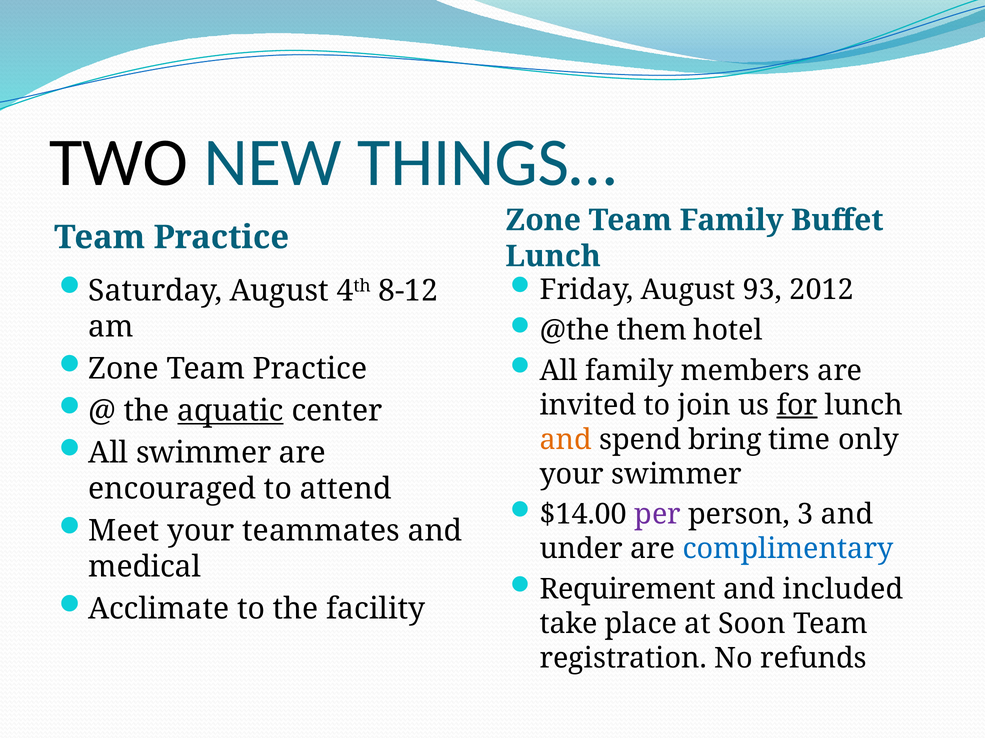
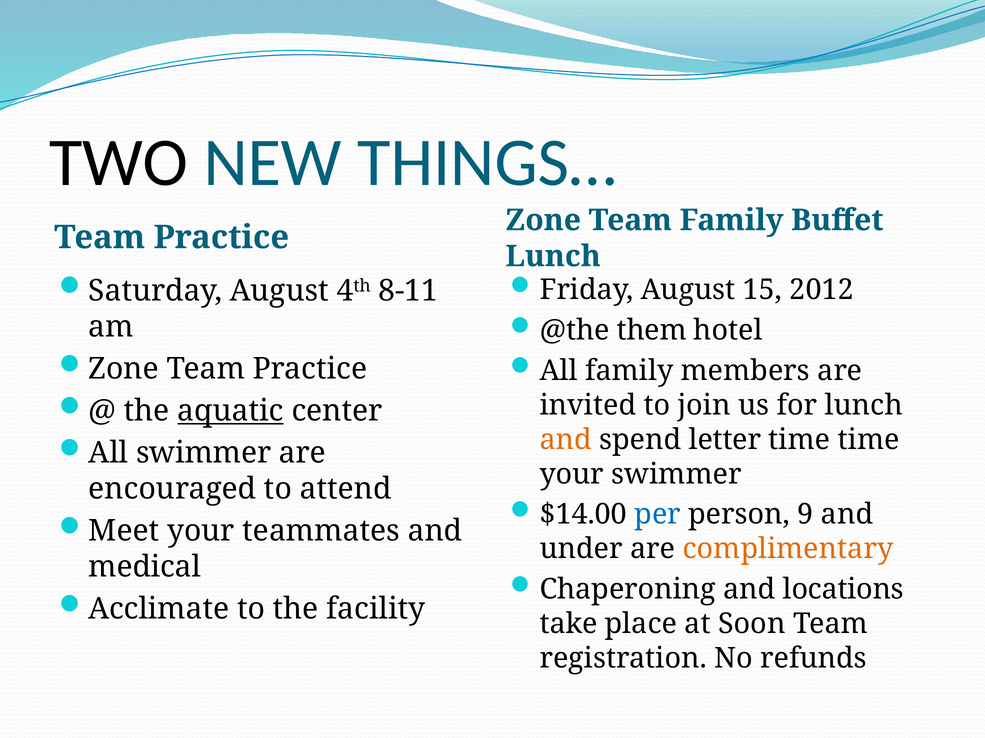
8-12: 8-12 -> 8-11 (408, 291)
93: 93 -> 15 (762, 290)
for underline: present -> none (797, 406)
bring: bring -> letter (725, 440)
time only: only -> time (869, 440)
per colour: purple -> blue (658, 515)
3: 3 -> 9 (805, 515)
complimentary colour: blue -> orange (788, 549)
Requirement: Requirement -> Chaperoning (628, 590)
included: included -> locations (843, 590)
